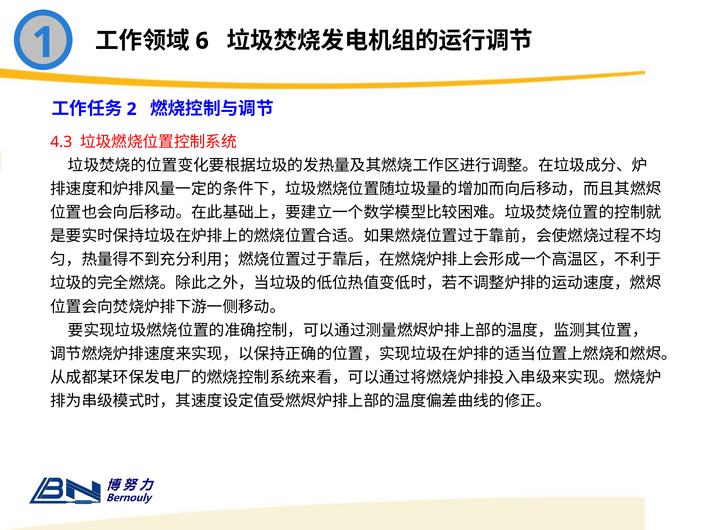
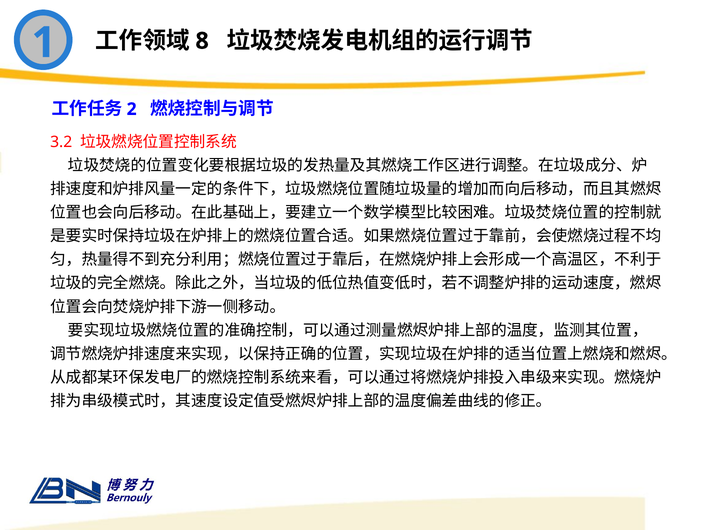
6: 6 -> 8 (202, 41)
4.3: 4.3 -> 3.2 (61, 142)
